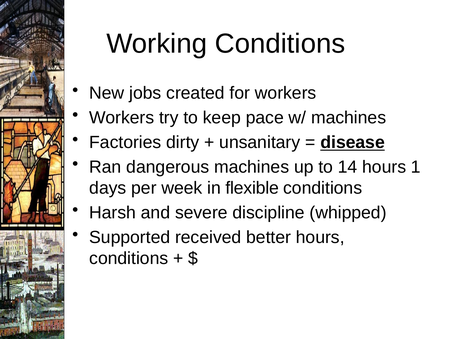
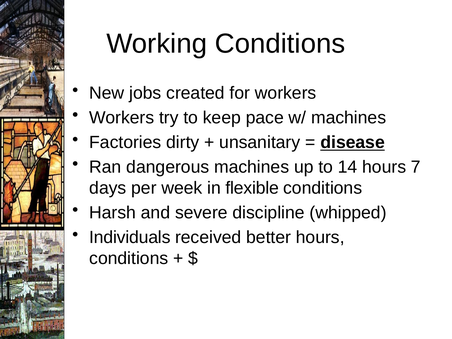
1: 1 -> 7 (416, 167)
Supported: Supported -> Individuals (130, 237)
